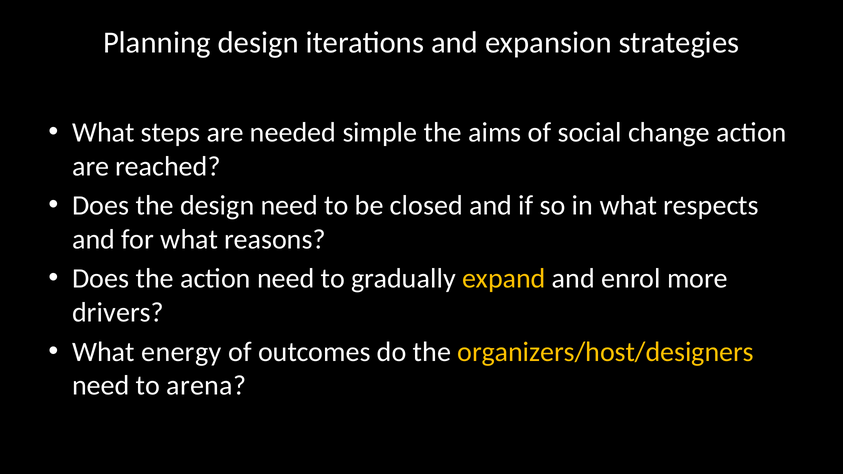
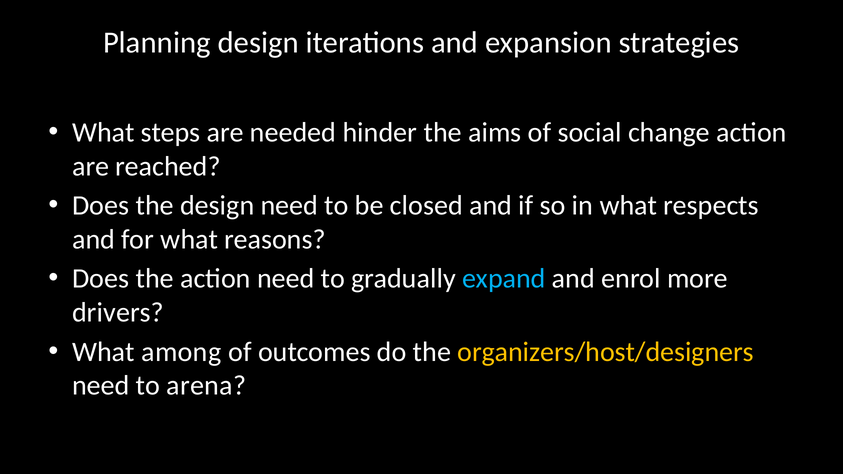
simple: simple -> hinder (380, 133)
expand colour: yellow -> light blue (504, 279)
energy: energy -> among (181, 352)
